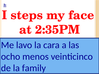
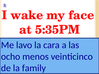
steps: steps -> wake (27, 15)
2:35PM: 2:35PM -> 5:35PM (57, 30)
